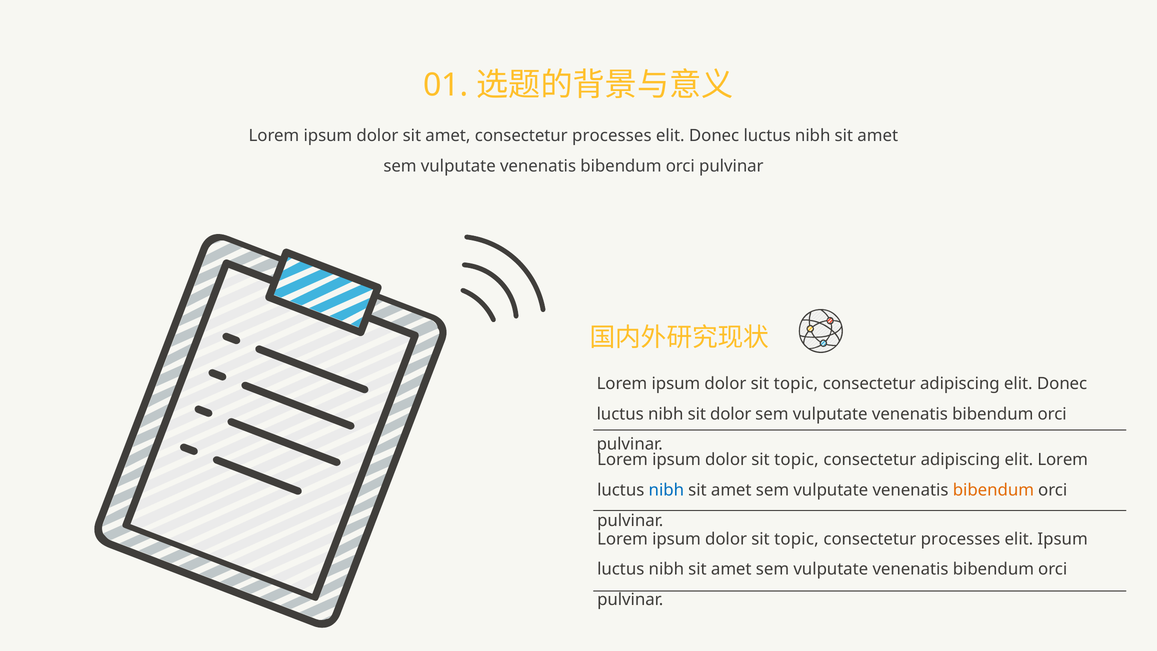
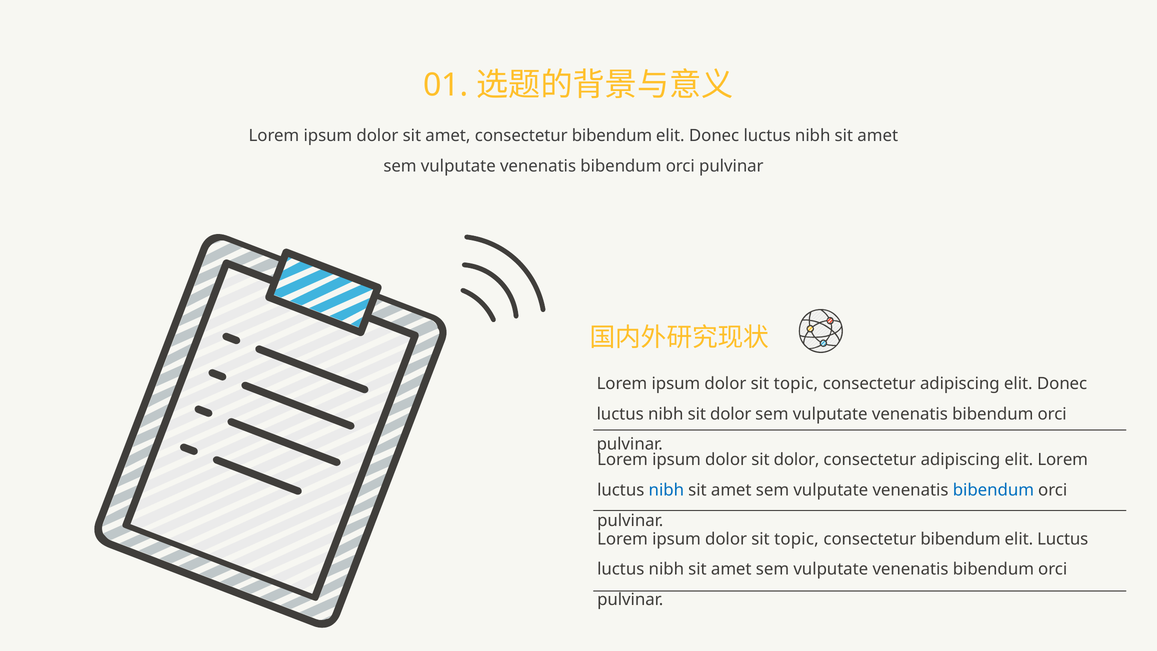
amet consectetur processes: processes -> bibendum (612, 136)
topic: topic -> dolor (797, 460)
bibendum colour: orange -> blue (993, 490)
processes: processes -> bibendum (961, 539)
elit Ipsum: Ipsum -> Luctus (1063, 539)
